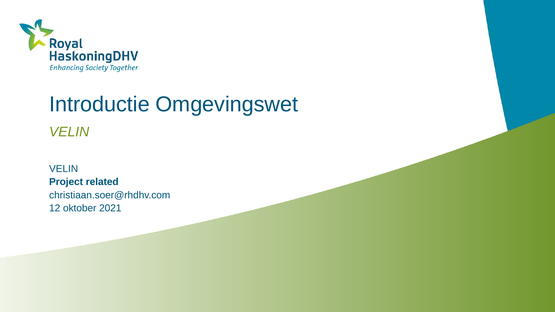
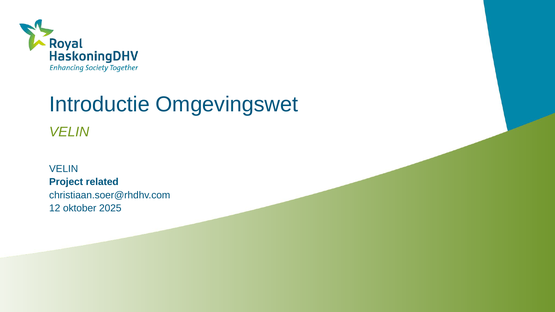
2021: 2021 -> 2025 (110, 208)
